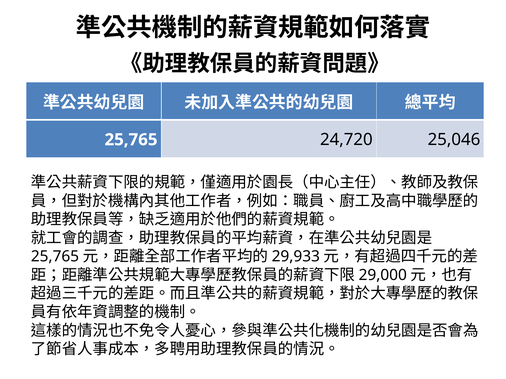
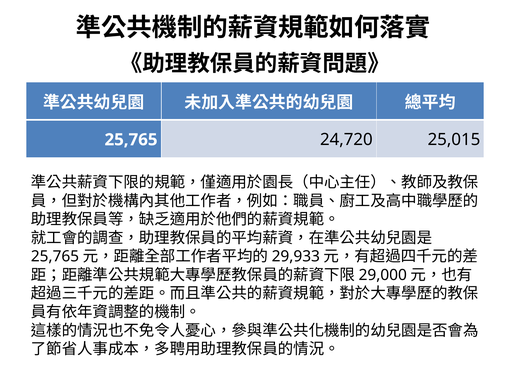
25,046: 25,046 -> 25,015 (454, 140)
